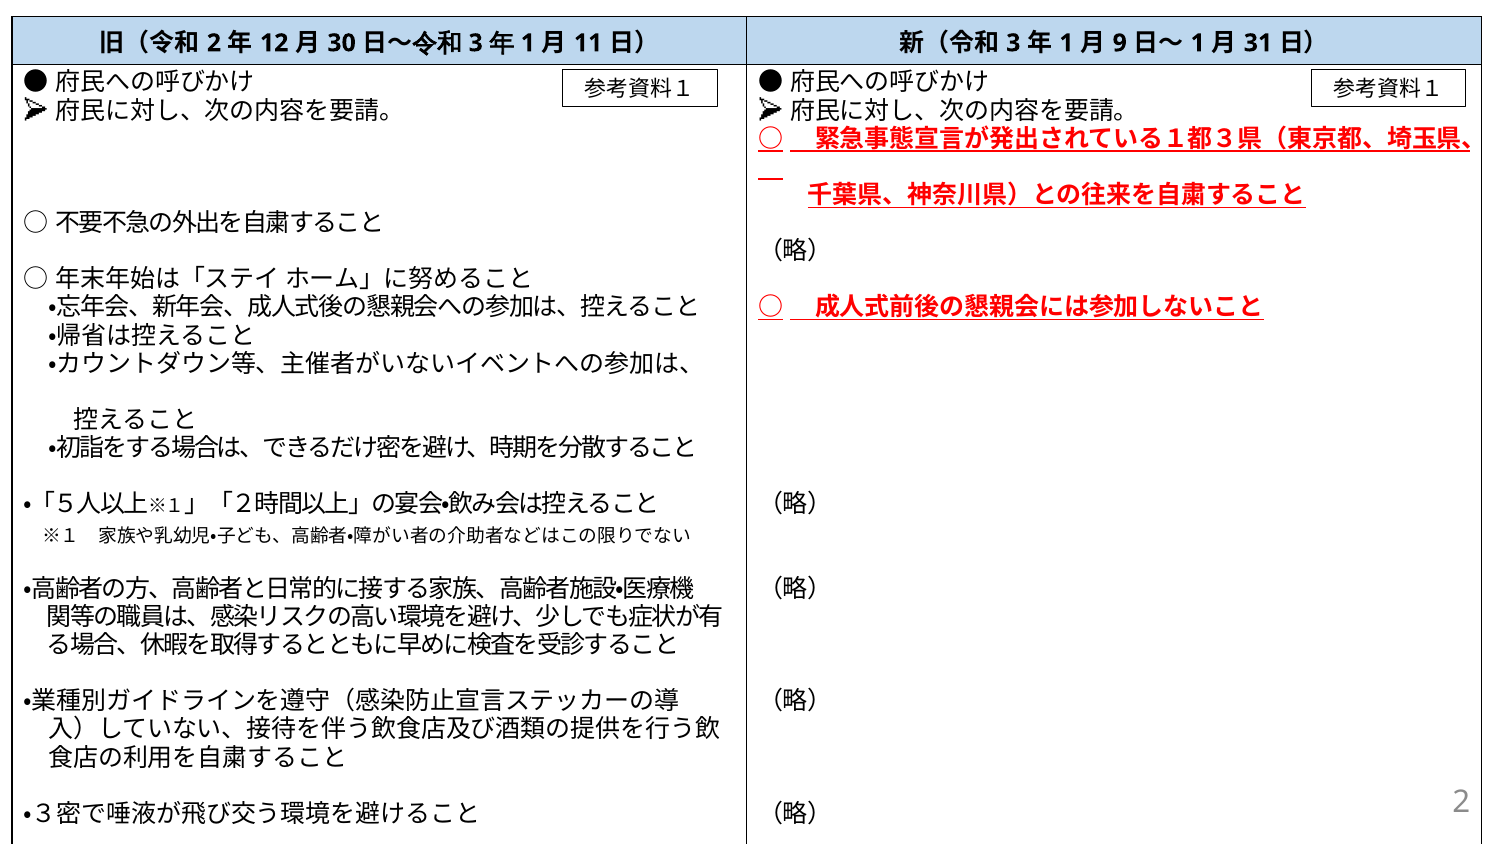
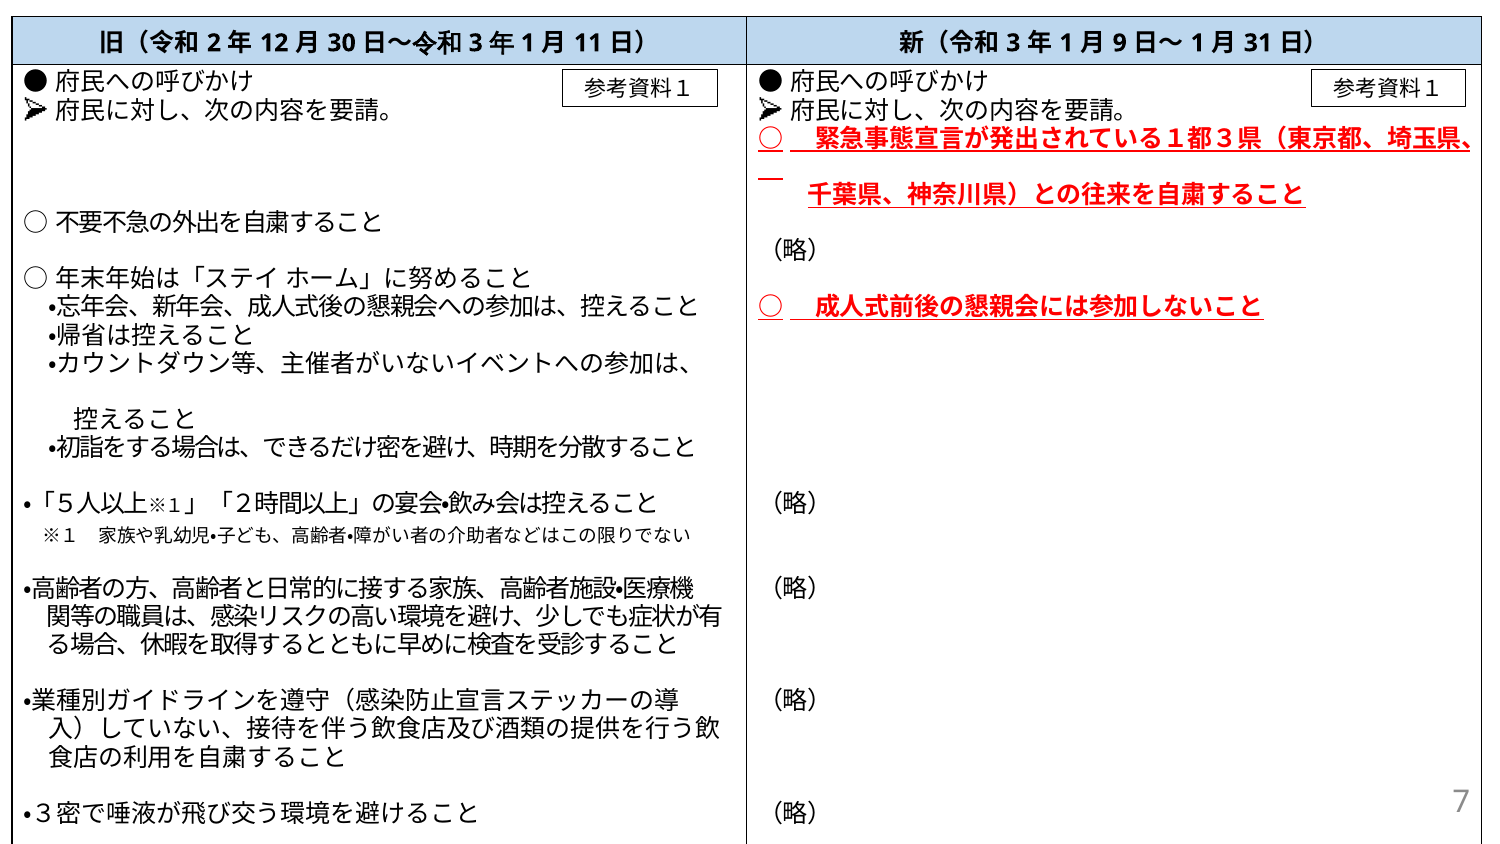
2: 2 -> 7 (1461, 802)
